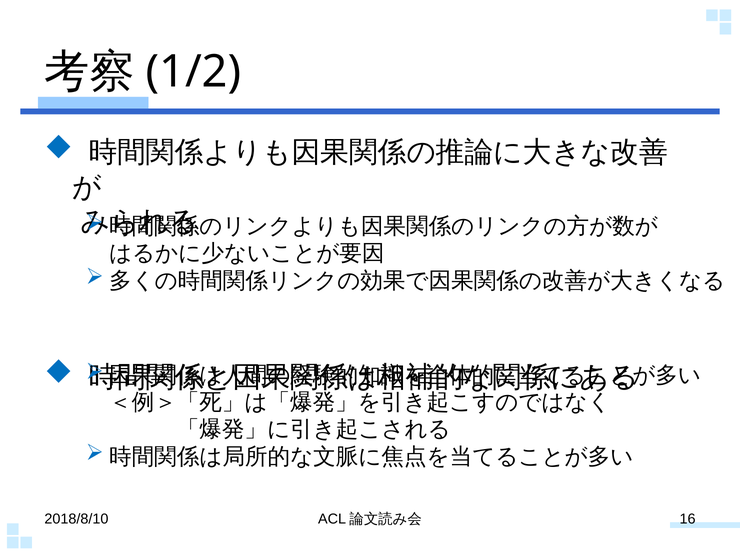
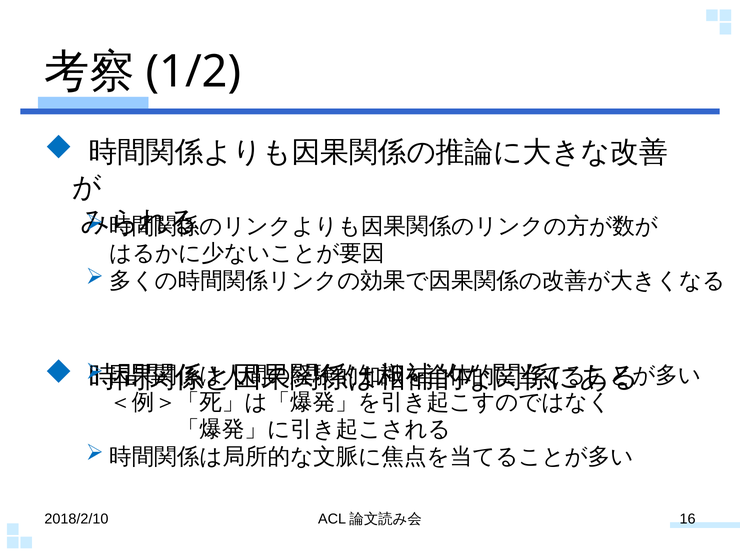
2018/8/10: 2018/8/10 -> 2018/2/10 (76, 519)
